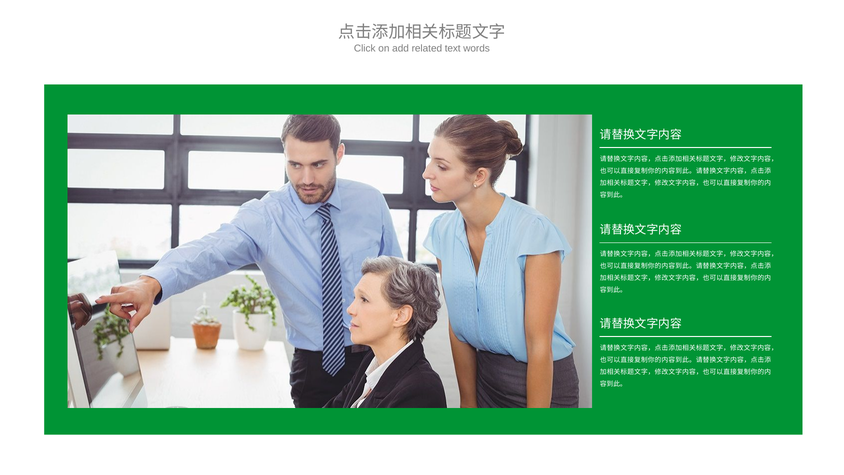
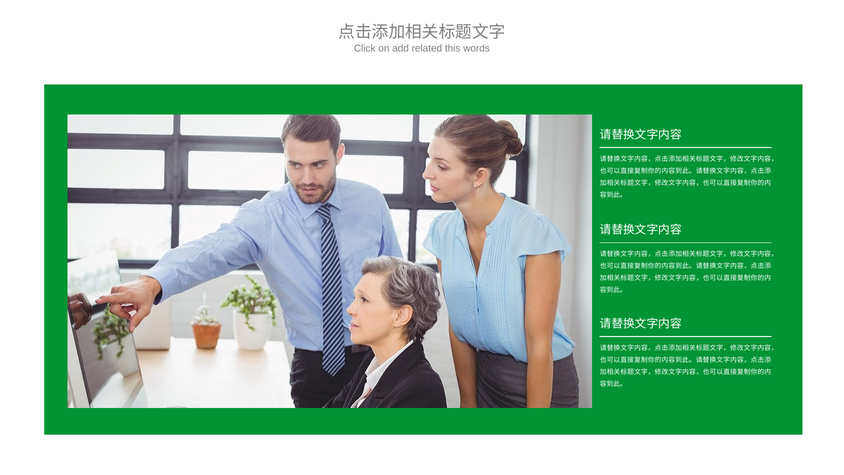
text: text -> this (453, 48)
